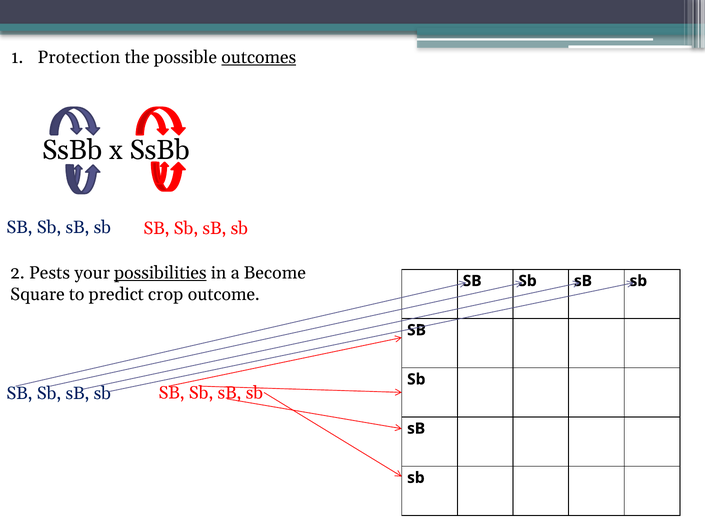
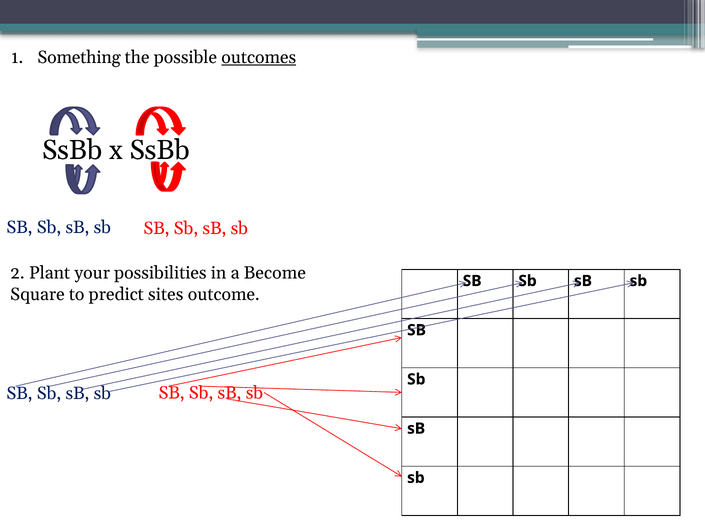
Protection: Protection -> Something (79, 57)
Pests: Pests -> Plant (50, 273)
possibilities underline: present -> none (160, 273)
crop: crop -> sites (166, 294)
